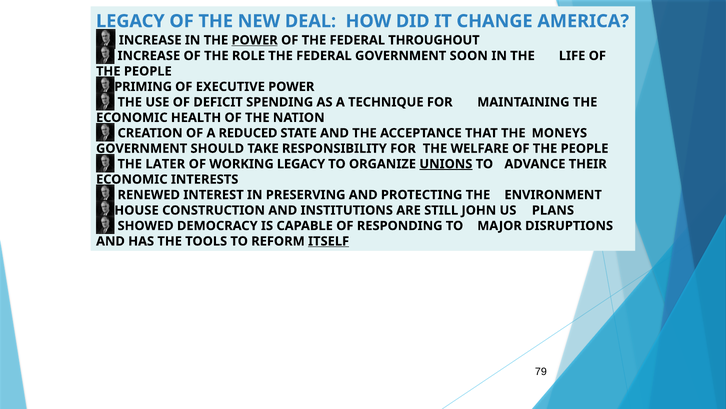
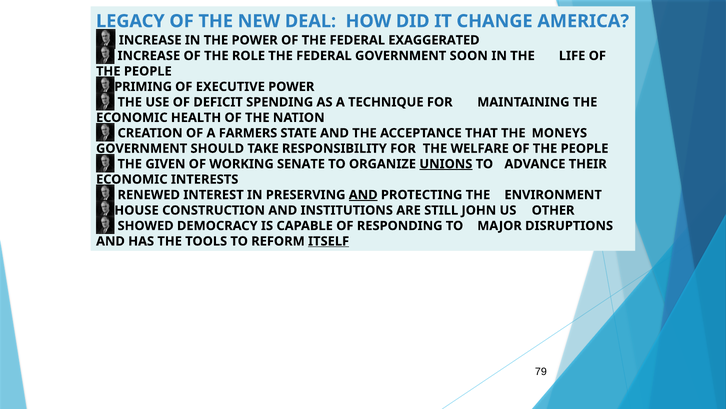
POWER underline: present -> none (255, 40)
THROUGHOUT: THROUGHOUT -> EXAGGERATED (434, 40)
REDUCED: REDUCED -> FARMERS (248, 133)
LATER: LATER -> GIVEN (165, 164)
WORKING LEGACY: LEGACY -> SENATE (301, 164)
AND underline: none -> present (363, 195)
PLANS: PLANS -> OTHER (553, 210)
